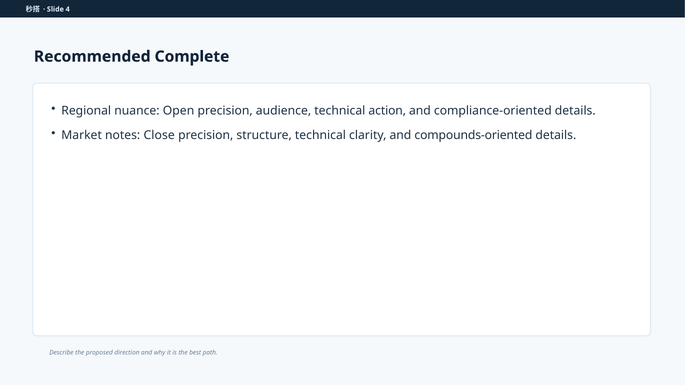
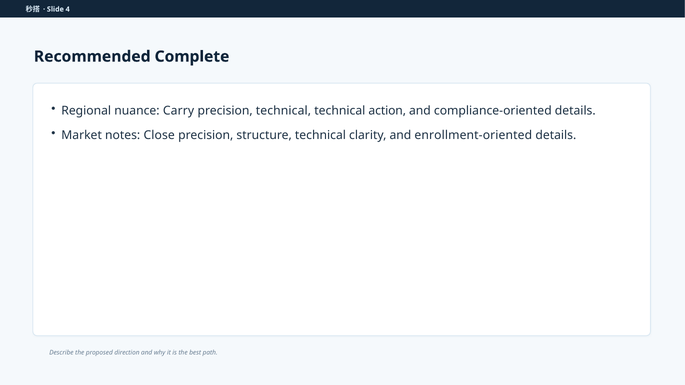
Open: Open -> Carry (178, 111)
precision audience: audience -> technical (283, 111)
compounds-oriented: compounds-oriented -> enrollment-oriented (473, 135)
